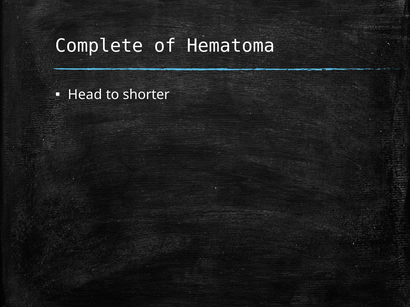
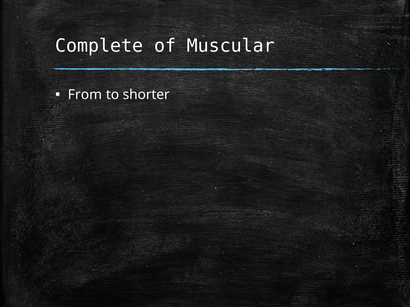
Hematoma: Hematoma -> Muscular (231, 46)
Head: Head -> From (85, 95)
